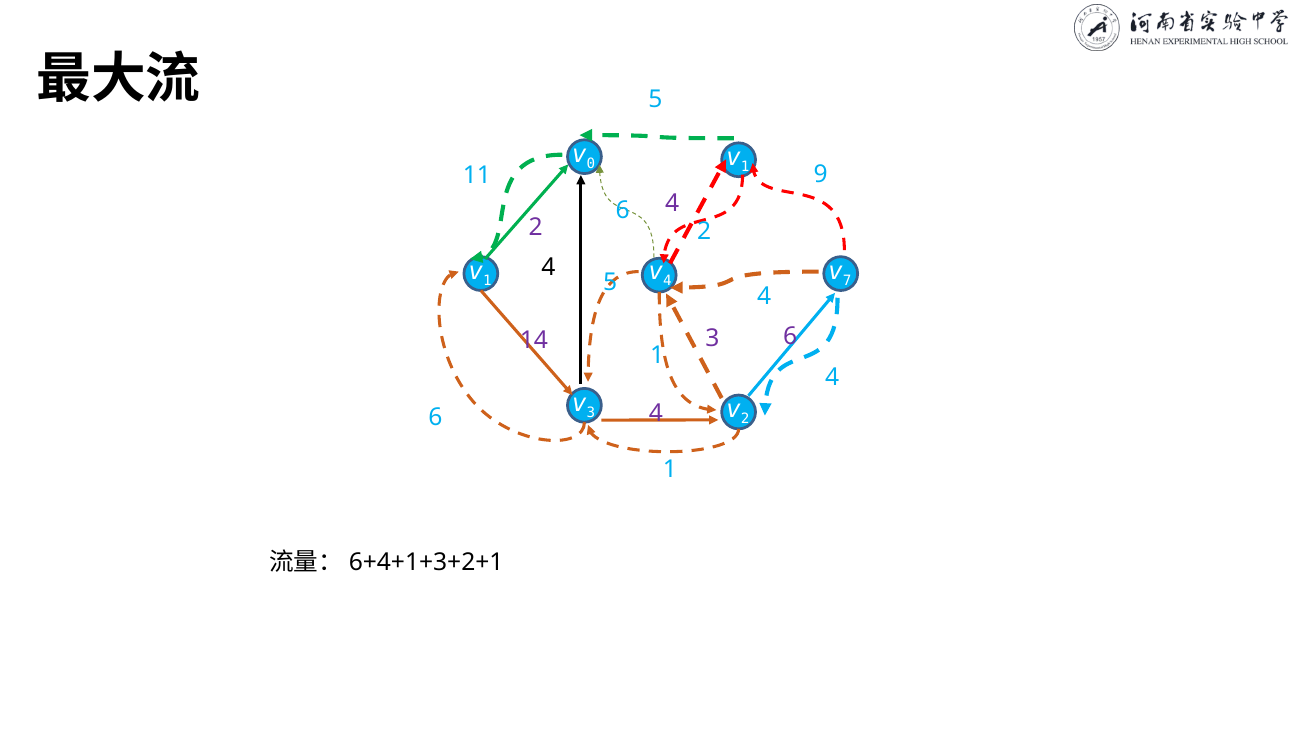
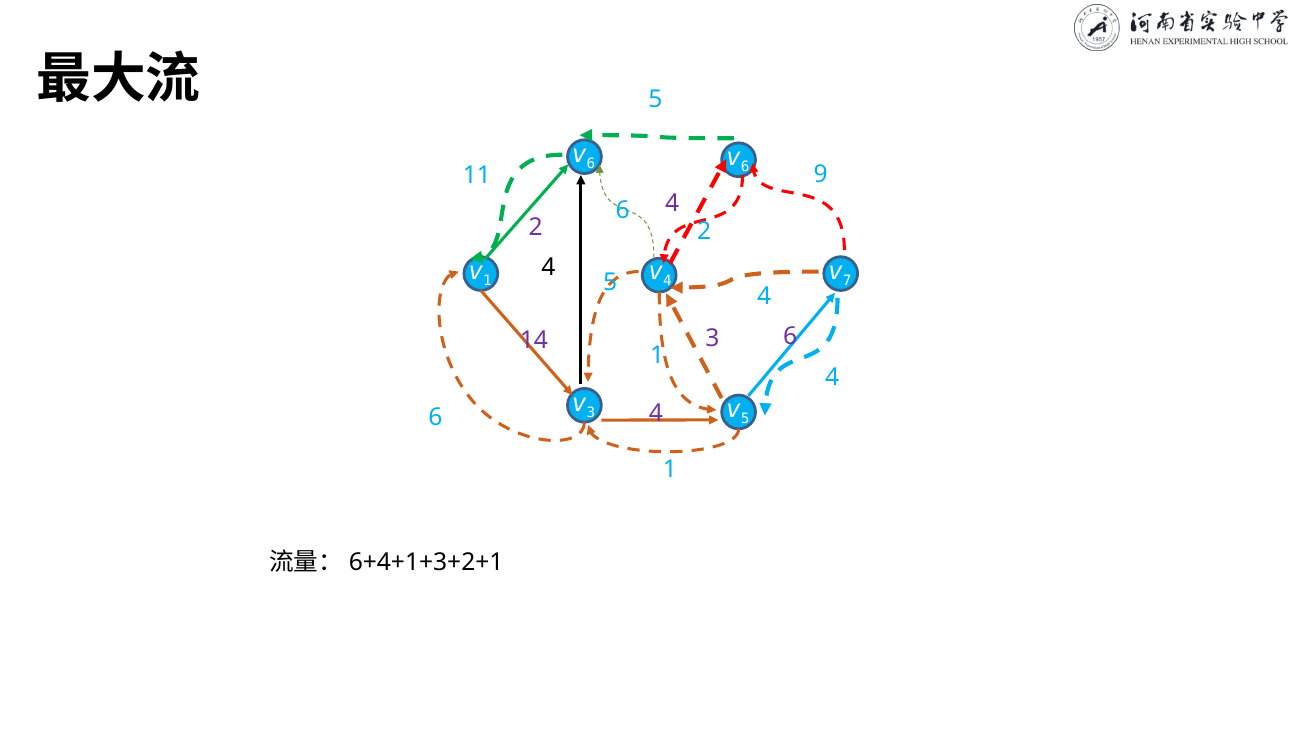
0: 0 -> 6 (591, 164)
1: 1 -> 6 (745, 167)
2: 2 -> 5 (745, 420)
